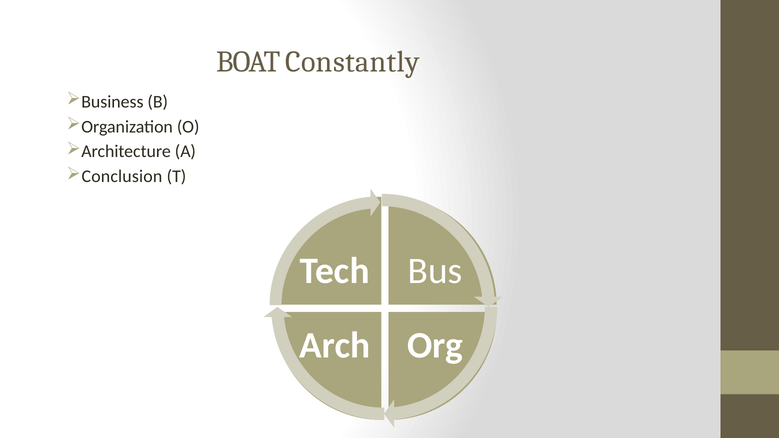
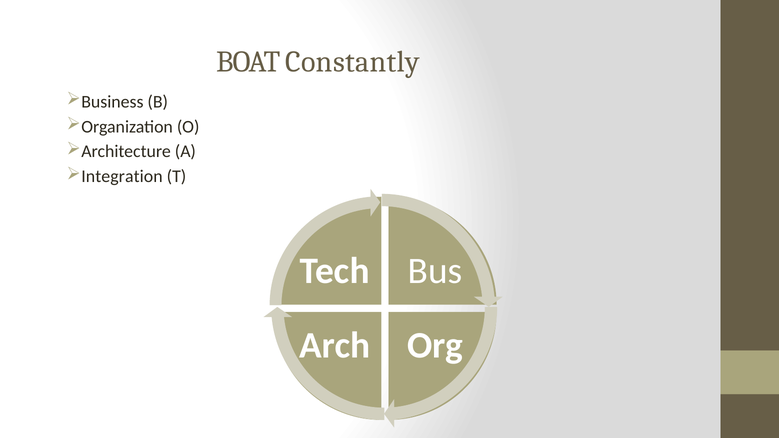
Conclusion: Conclusion -> Integration (122, 177)
